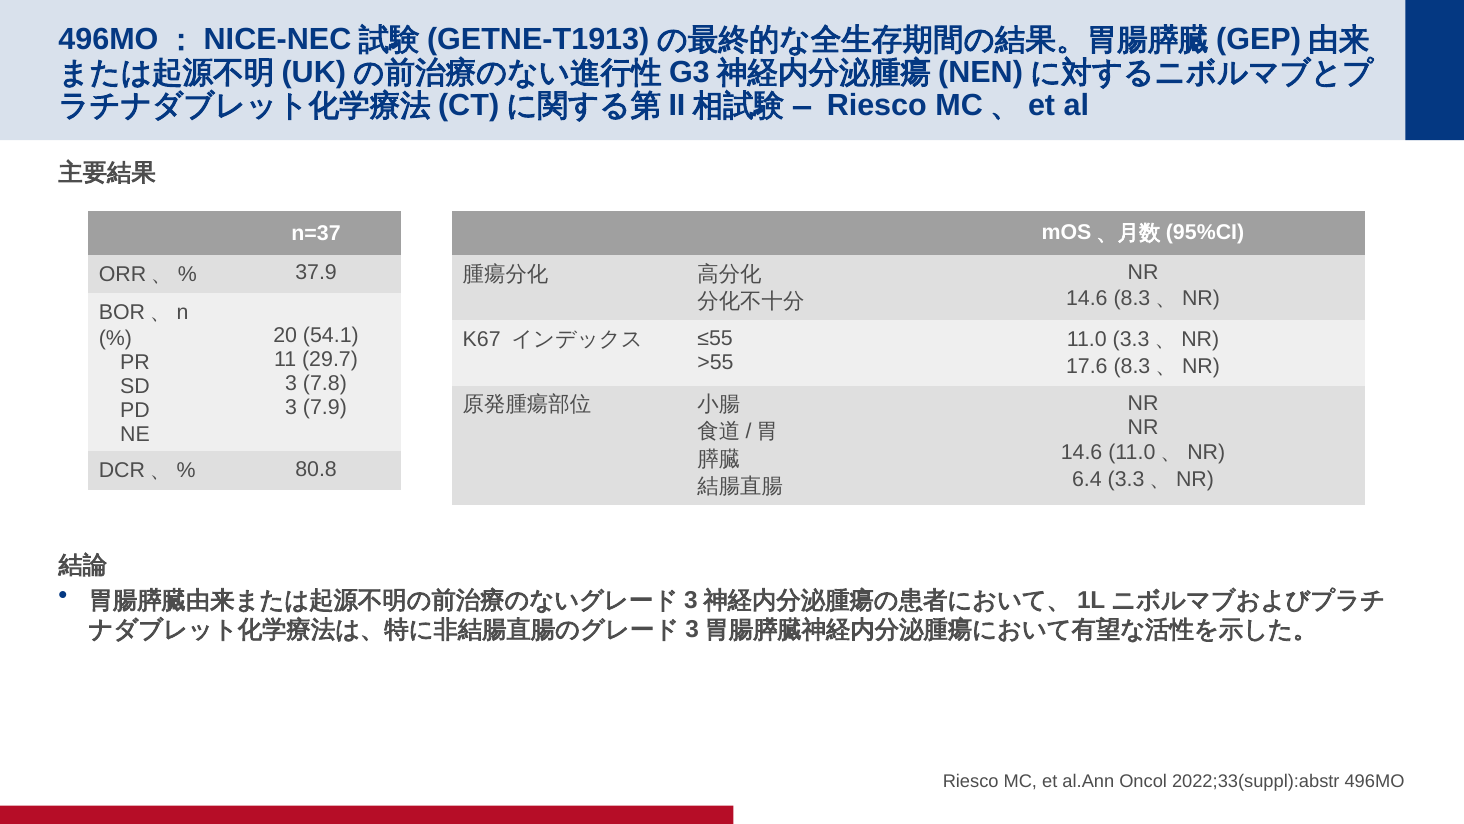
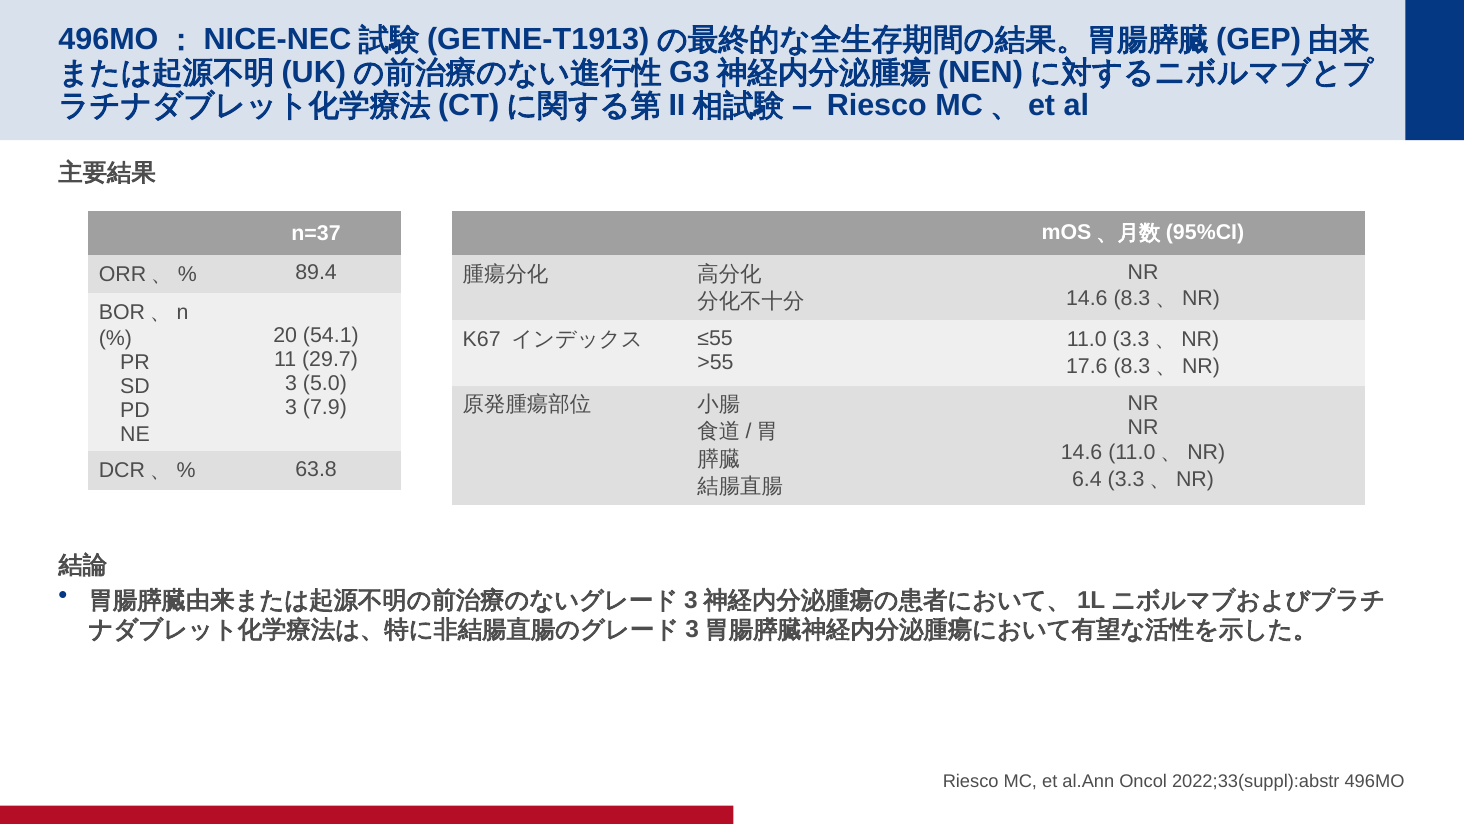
37.9: 37.9 -> 89.4 (316, 273)
7.8: 7.8 -> 5.0 (325, 383)
80.8: 80.8 -> 63.8 (316, 469)
